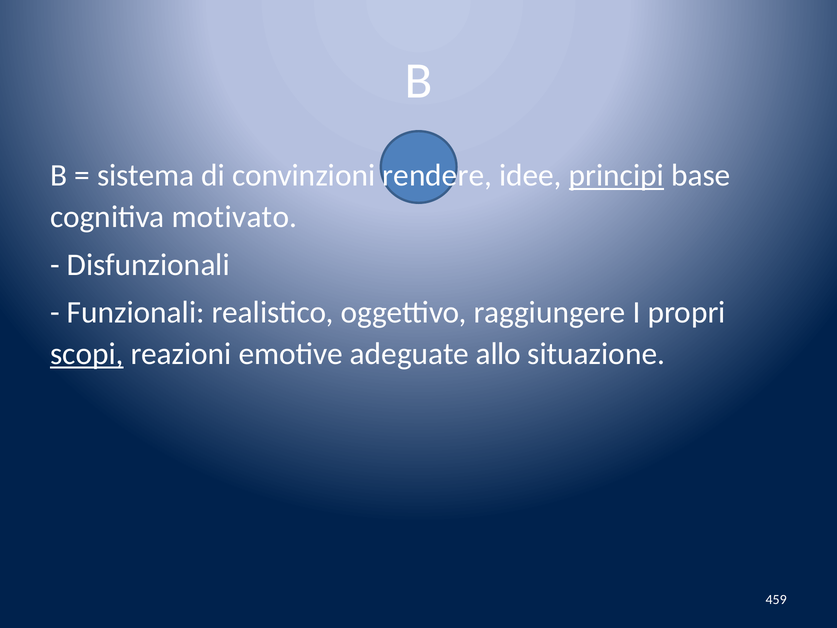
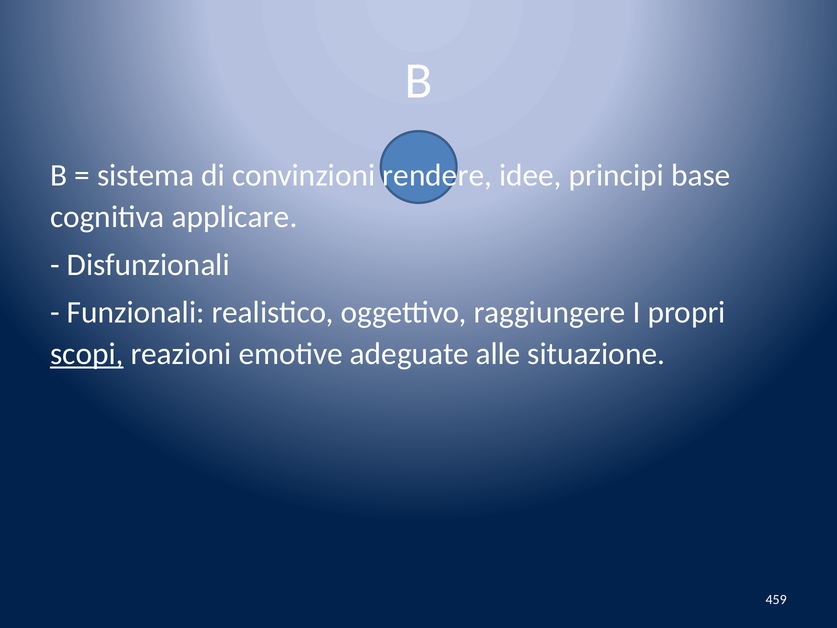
principi underline: present -> none (616, 175)
motivato: motivato -> applicare (235, 217)
allo: allo -> alle (498, 354)
